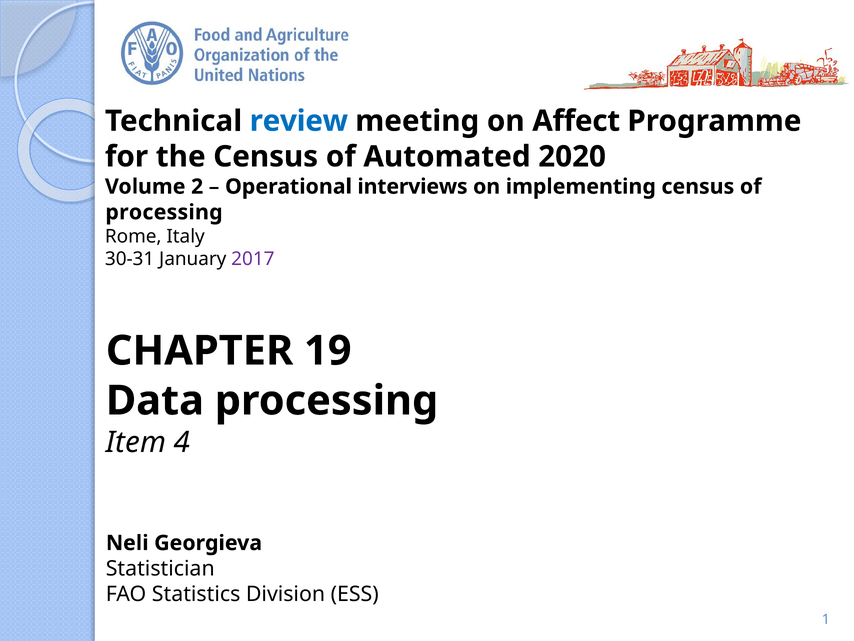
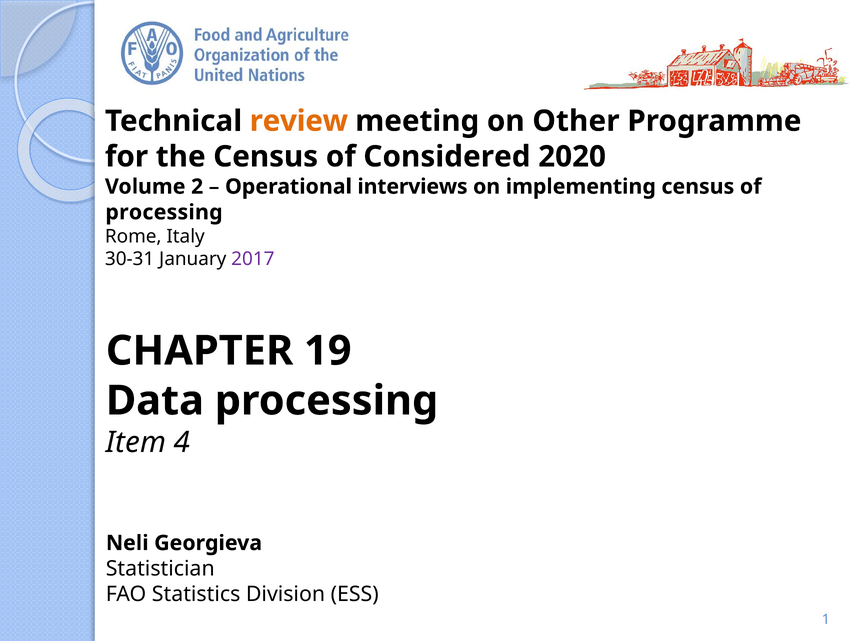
review colour: blue -> orange (299, 121)
Affect: Affect -> Other (576, 121)
Automated: Automated -> Considered (447, 157)
